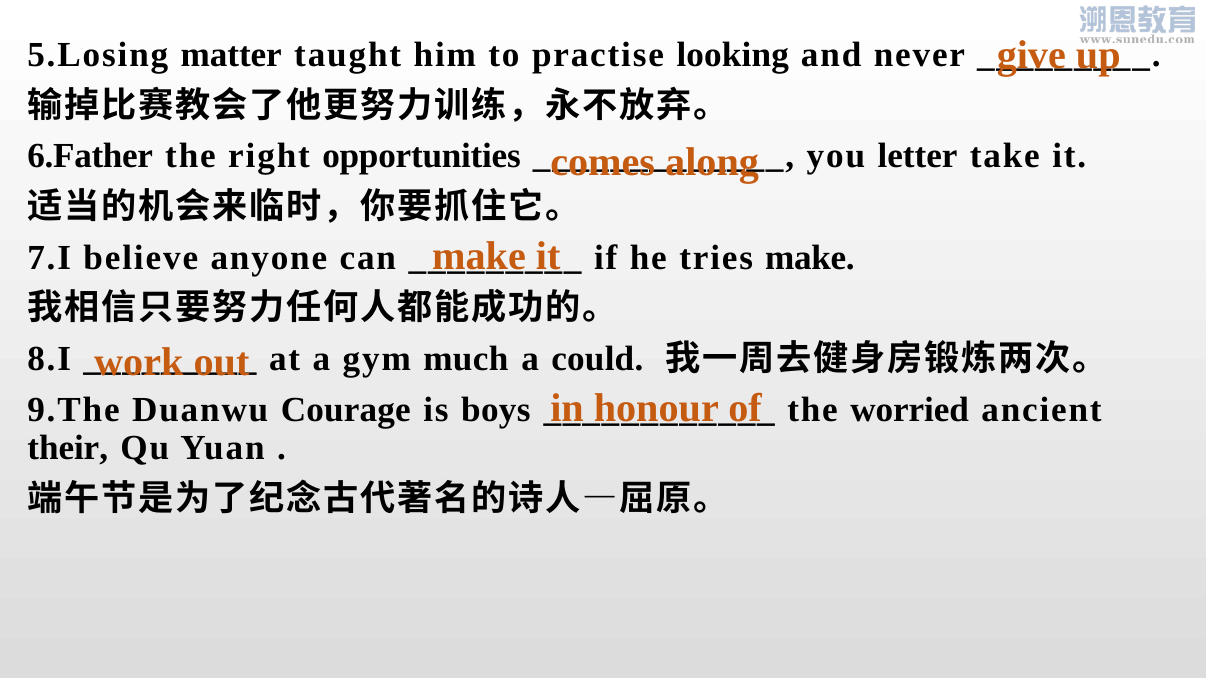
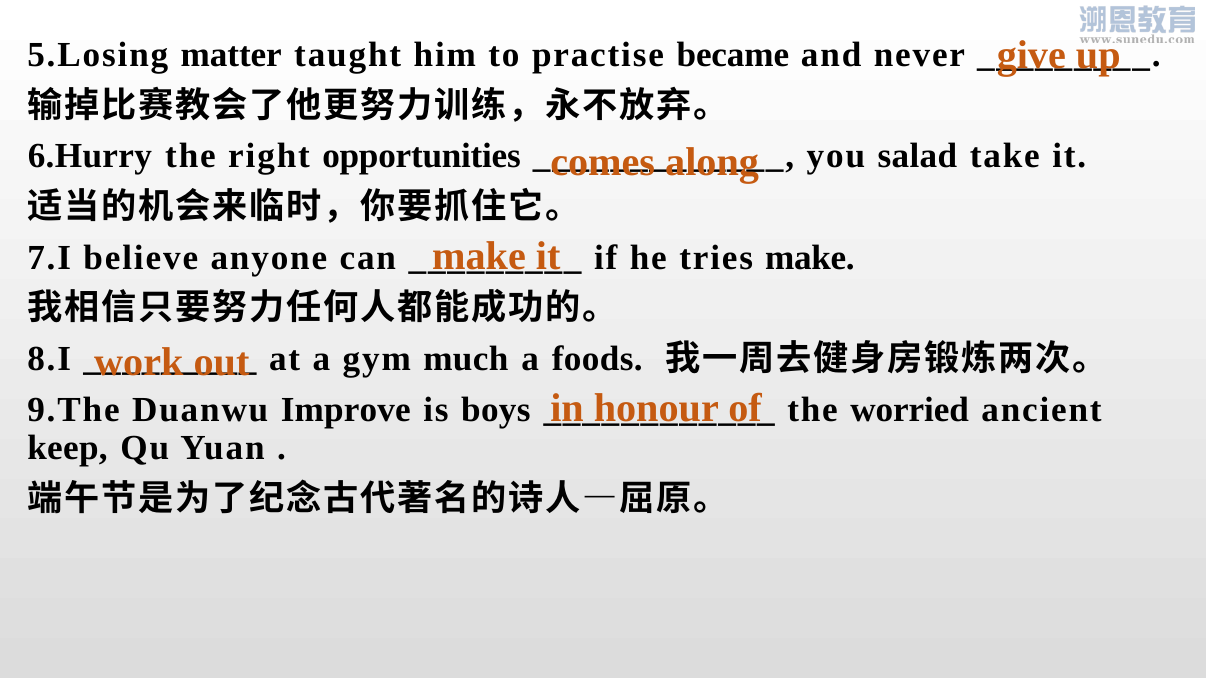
looking: looking -> became (733, 55)
6.Father: 6.Father -> 6.Hurry (90, 156)
letter: letter -> salad (917, 156)
could: could -> foods (597, 359)
Courage: Courage -> Improve (346, 410)
their: their -> keep (68, 448)
